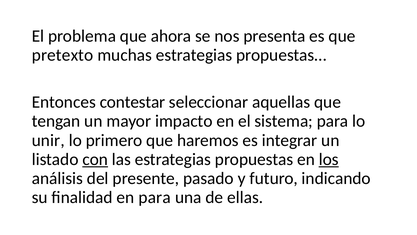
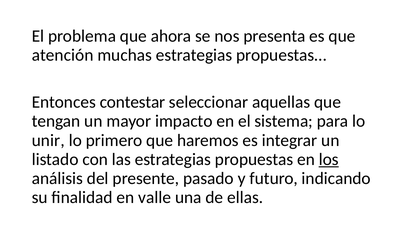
pretexto: pretexto -> atención (63, 55)
con underline: present -> none (95, 159)
en para: para -> valle (155, 197)
